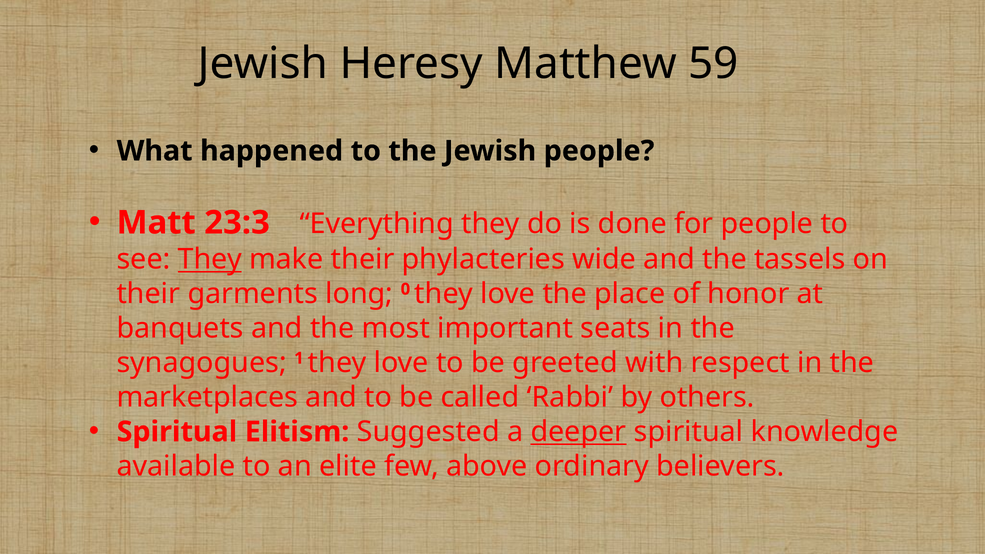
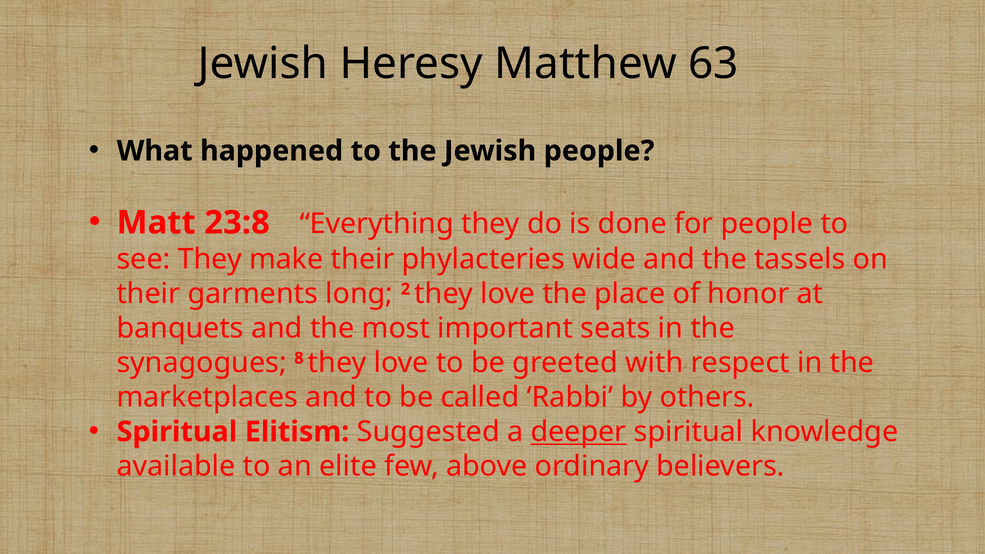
59: 59 -> 63 (713, 64)
23:3: 23:3 -> 23:8 (237, 223)
They underline: present -> none (210, 259)
0: 0 -> 2 (405, 289)
1: 1 -> 8 (299, 358)
